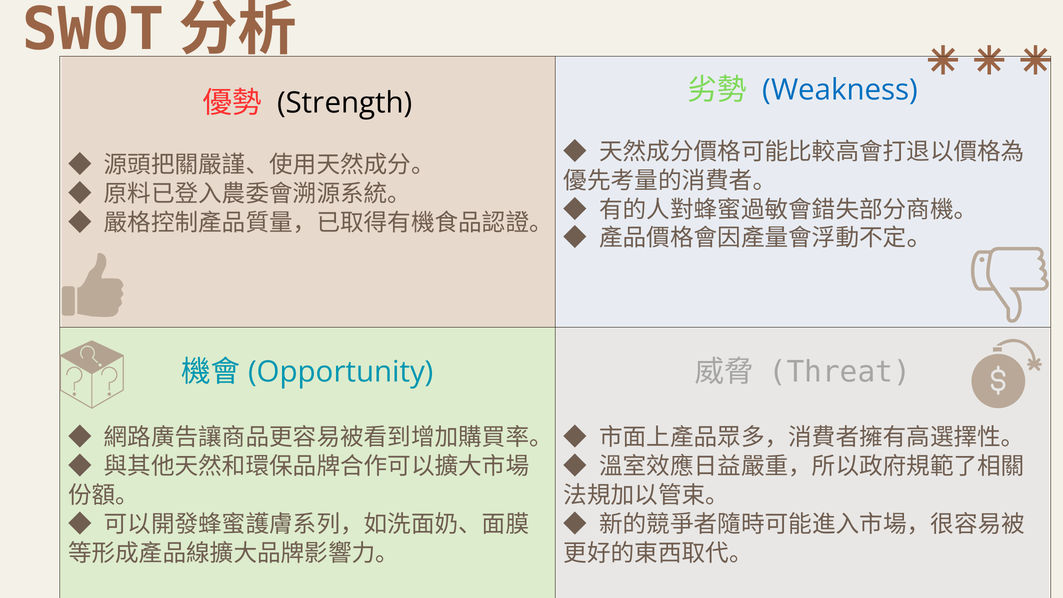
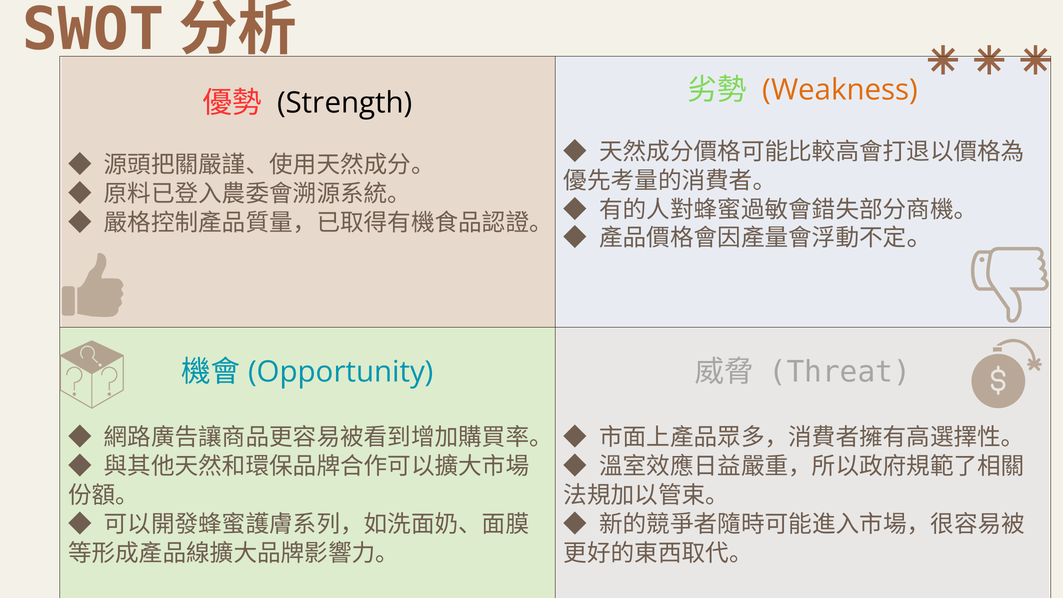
Weakness colour: blue -> orange (840, 90)
